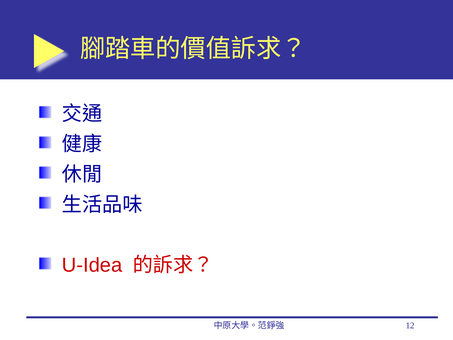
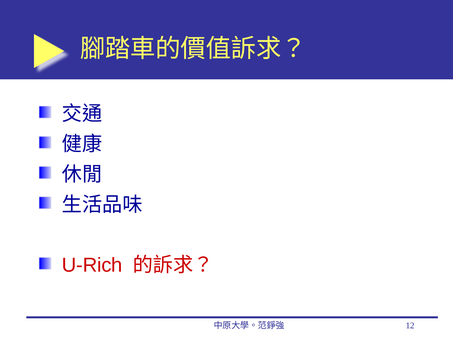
U-Idea: U-Idea -> U-Rich (92, 265)
